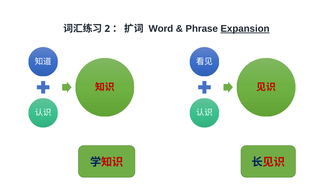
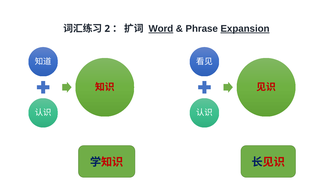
Word underline: none -> present (161, 29)
